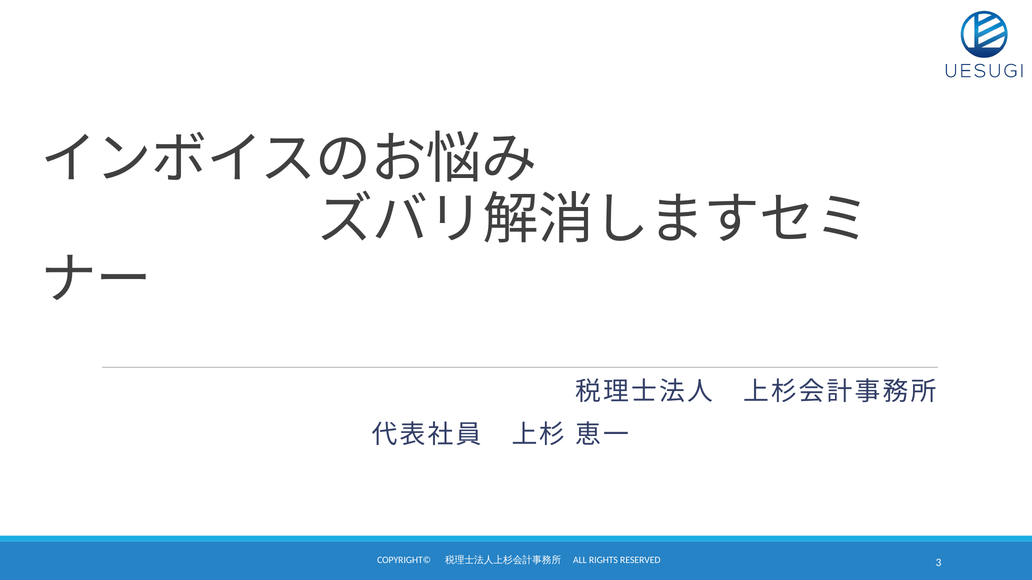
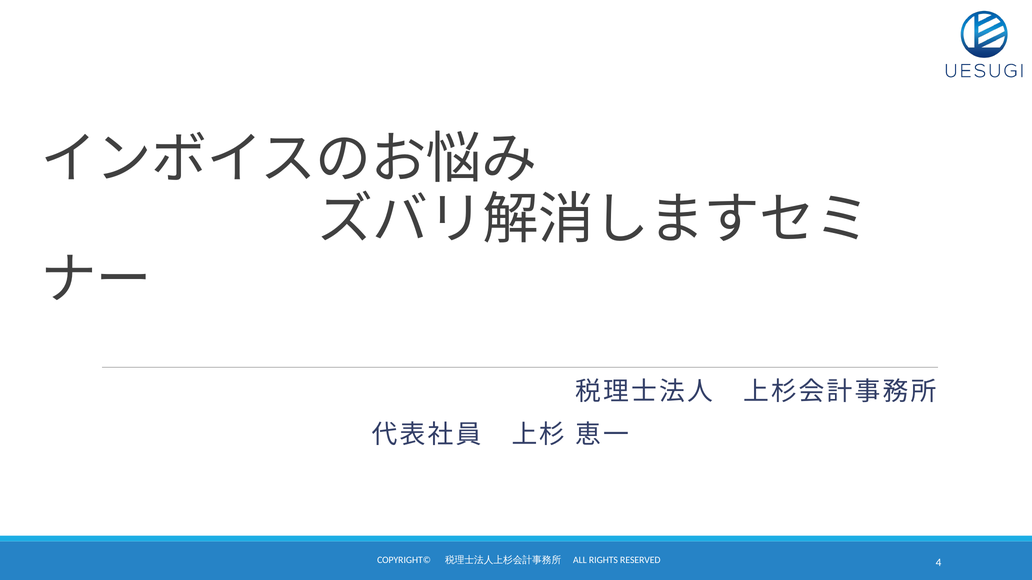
3: 3 -> 4 (939, 563)
